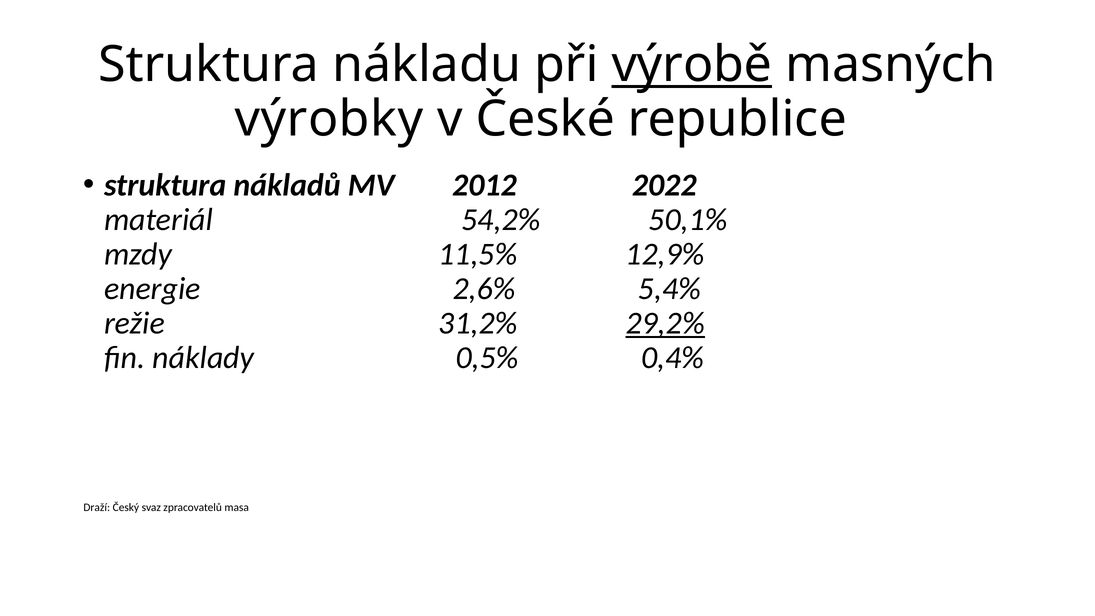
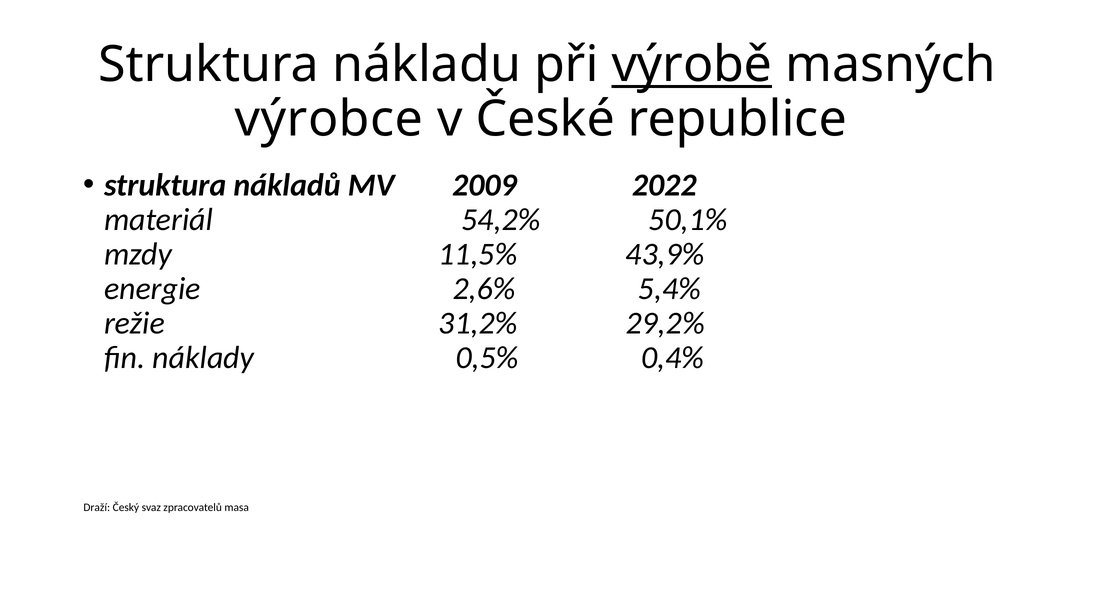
výrobky: výrobky -> výrobce (329, 119)
2012: 2012 -> 2009 (484, 185)
12,9%: 12,9% -> 43,9% (665, 254)
29,2% underline: present -> none (665, 323)
